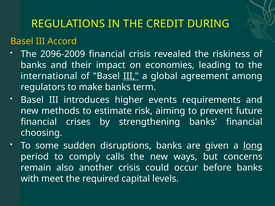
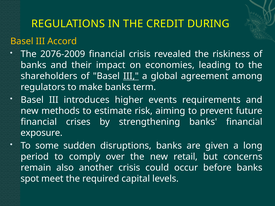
2096-2009: 2096-2009 -> 2076-2009 (63, 54)
international: international -> shareholders (49, 76)
choosing: choosing -> exposure (42, 133)
long underline: present -> none (253, 146)
calls: calls -> over (115, 157)
ways: ways -> retail (186, 157)
with: with -> spot (30, 179)
